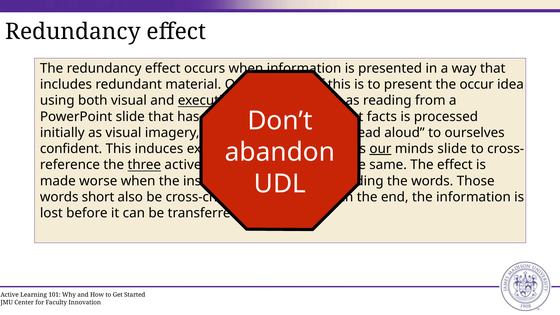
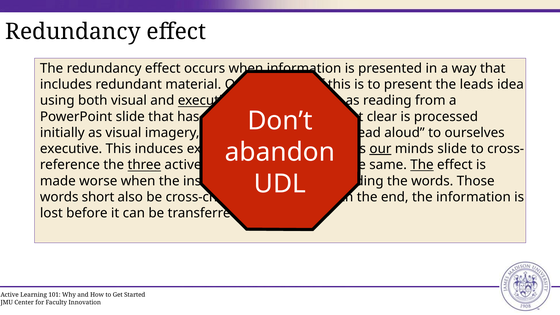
occur: occur -> leads (477, 84)
facts: facts -> clear (382, 117)
confident: confident -> executive (71, 149)
The underline: none -> present (422, 165)
